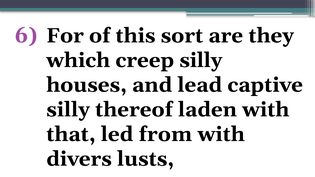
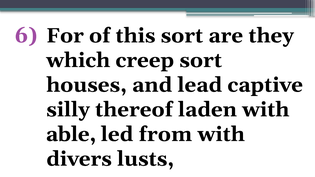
creep silly: silly -> sort (201, 60)
that: that -> able (71, 134)
